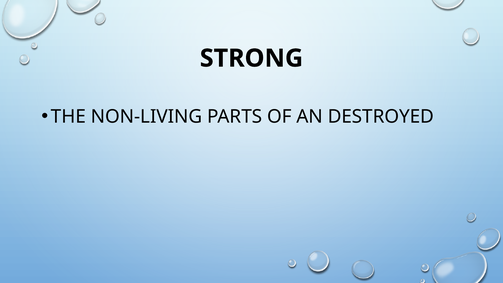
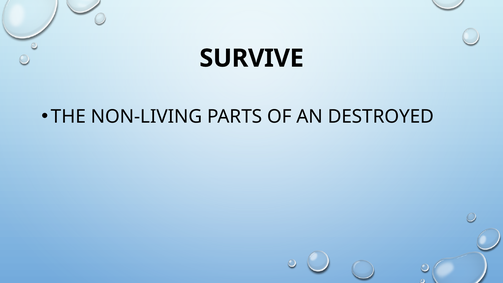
STRONG: STRONG -> SURVIVE (252, 58)
